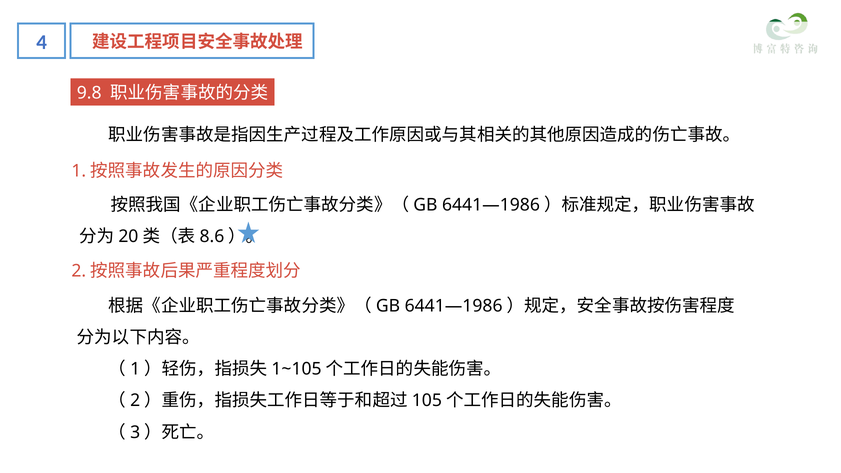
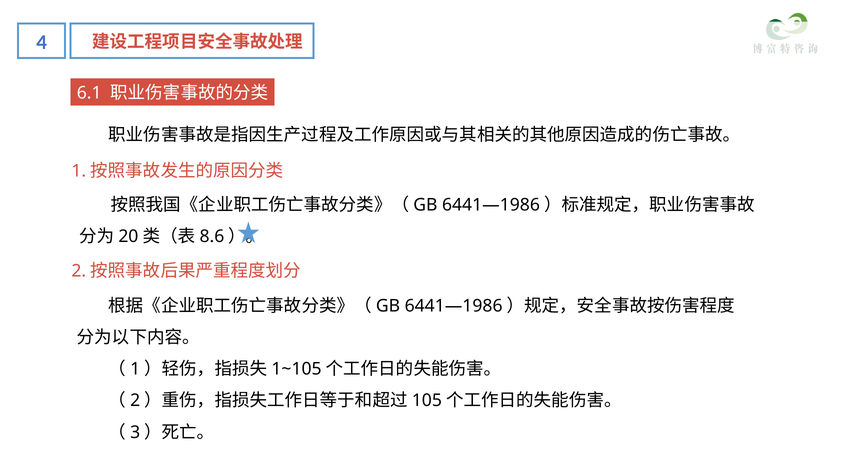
9.8: 9.8 -> 6.1 (89, 93)
